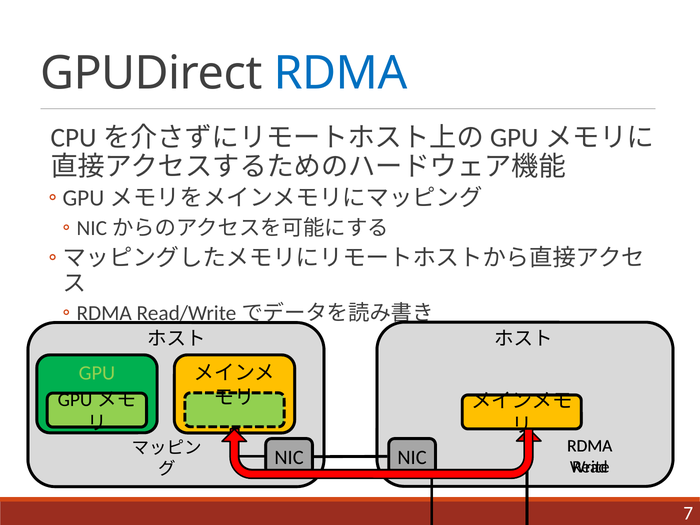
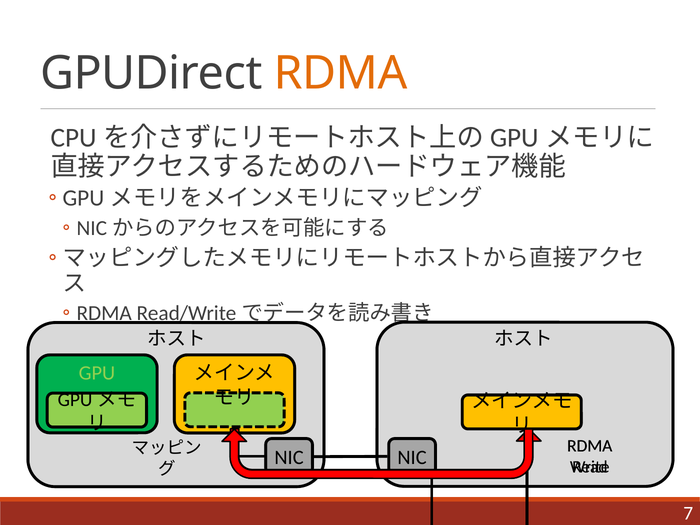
RDMA colour: blue -> orange (341, 73)
